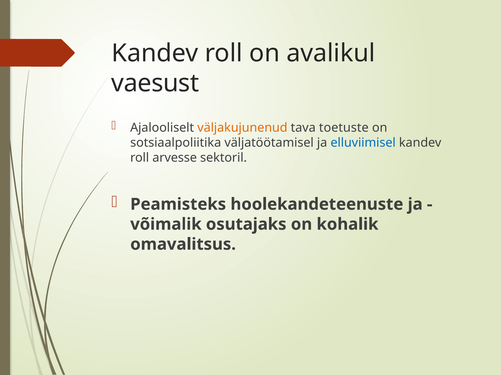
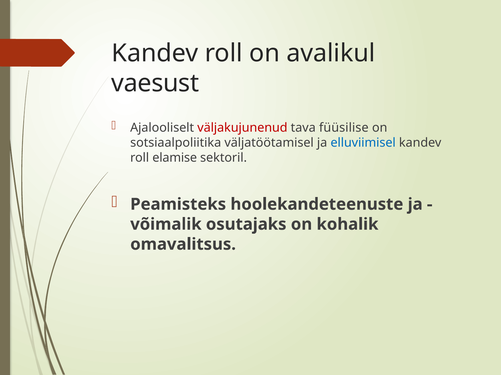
väljakujunenud colour: orange -> red (242, 128)
toetuste: toetuste -> füüsilise (344, 128)
arvesse: arvesse -> elamise (175, 158)
